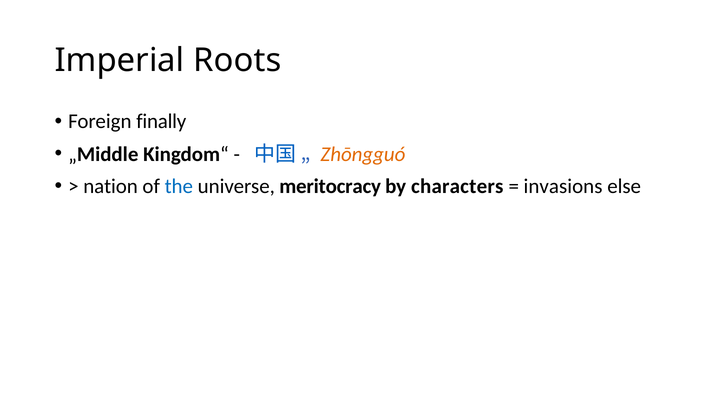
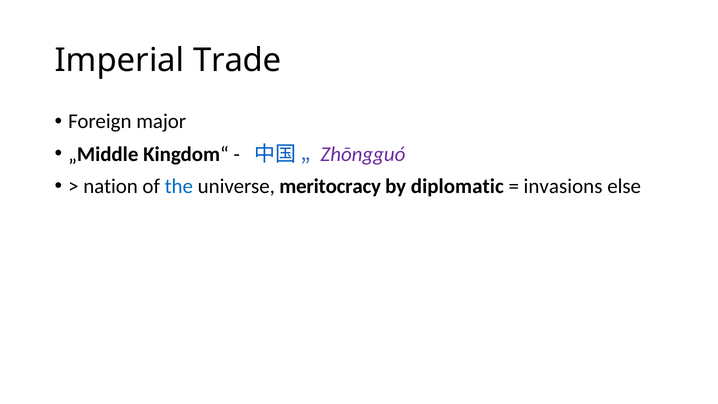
Roots: Roots -> Trade (237, 60)
finally: finally -> major (161, 121)
Zhōngguó colour: orange -> purple (363, 154)
characters: characters -> diplomatic (457, 186)
